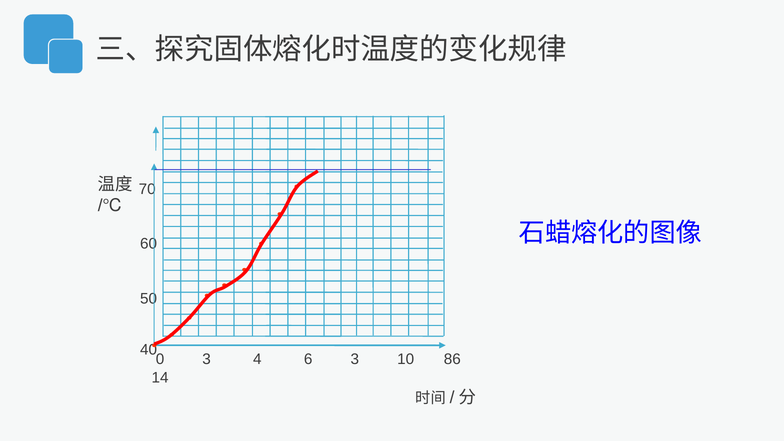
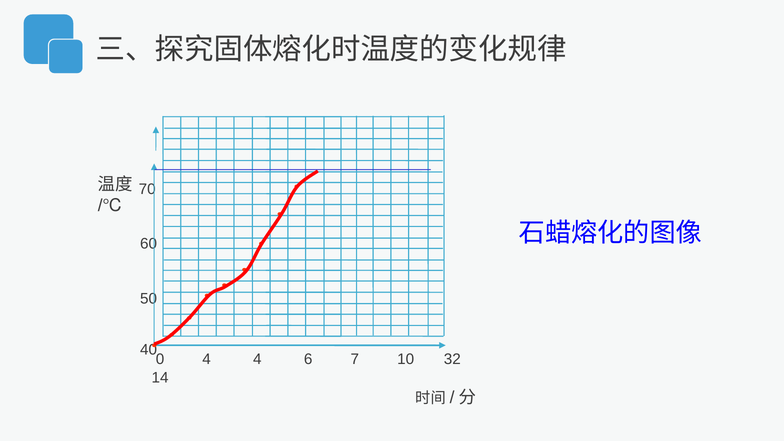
0 3: 3 -> 4 (207, 359)
6 3: 3 -> 7 (355, 359)
86: 86 -> 32 (452, 359)
